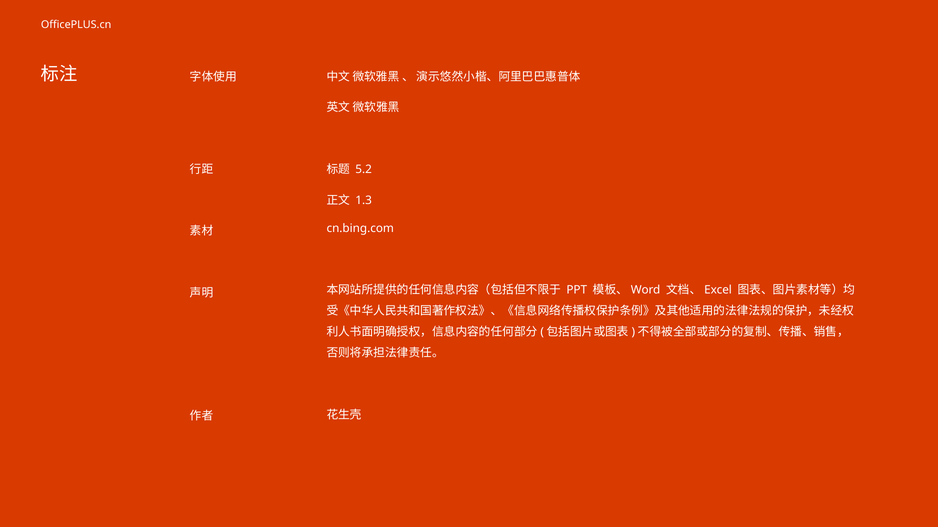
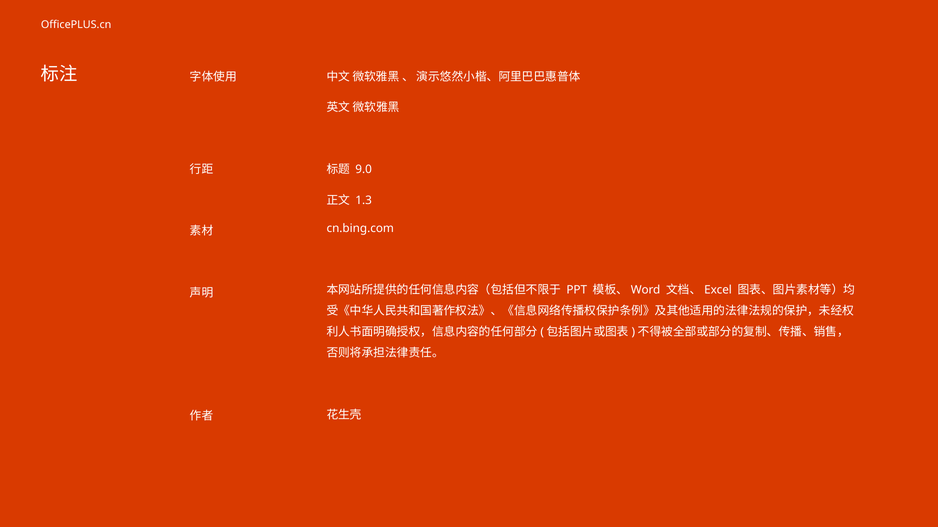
5.2: 5.2 -> 9.0 (364, 170)
